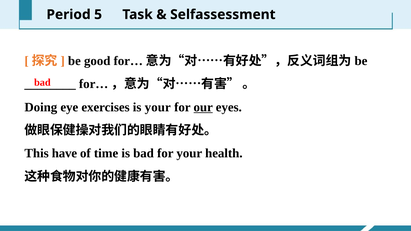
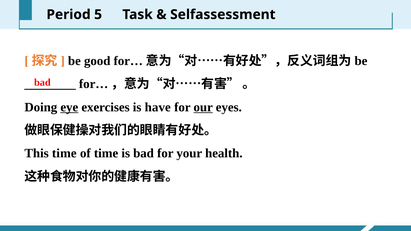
eye underline: none -> present (69, 107)
is your: your -> have (158, 107)
This have: have -> time (64, 153)
